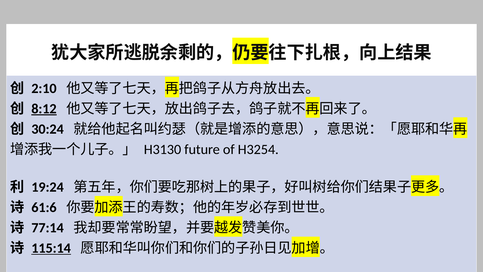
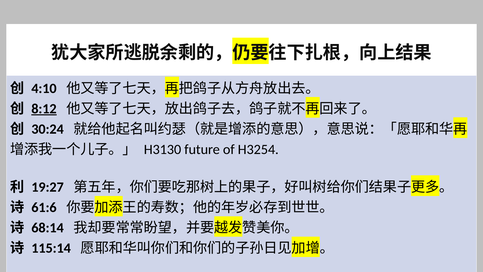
2:10: 2:10 -> 4:10 (44, 88)
19:24: 19:24 -> 19:27 (48, 187)
77:14: 77:14 -> 68:14 (48, 228)
115:14 underline: present -> none (51, 248)
